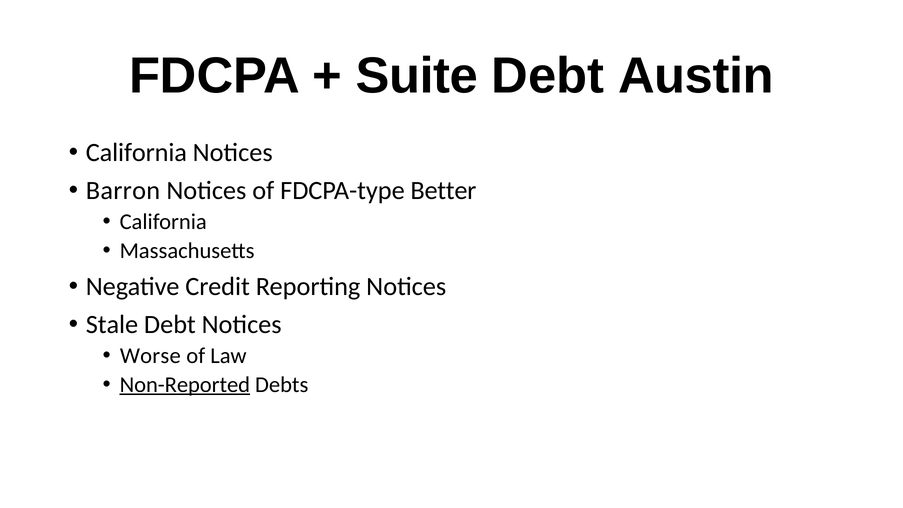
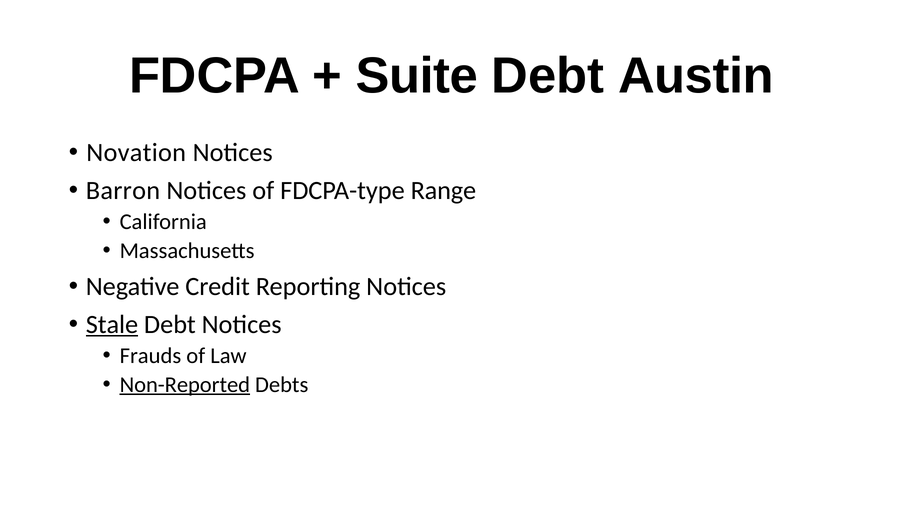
California: California -> Novation (136, 153)
Better: Better -> Range (443, 191)
Stale underline: none -> present (112, 324)
Worse: Worse -> Frauds (150, 356)
